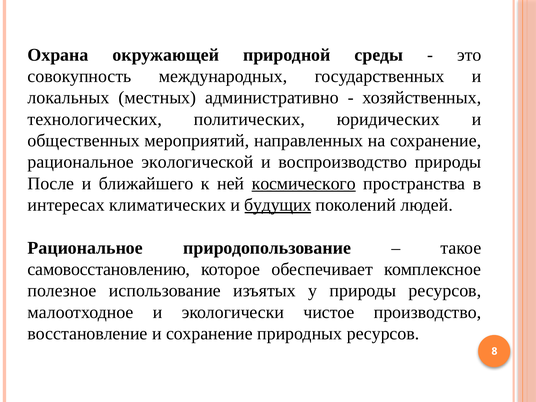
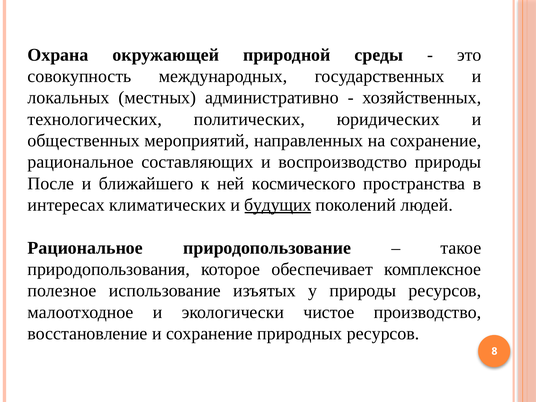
экологической: экологической -> составляющих (198, 162)
космического underline: present -> none (304, 184)
самовосстановлению: самовосстановлению -> природопользования (109, 269)
